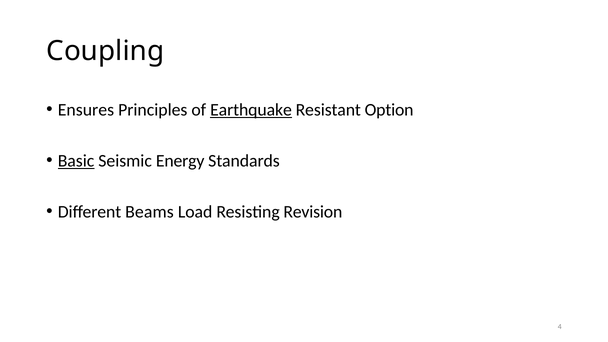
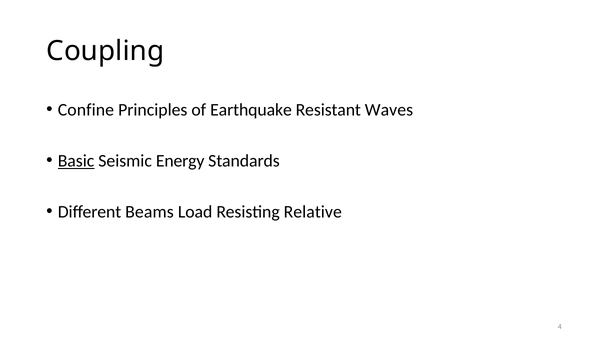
Ensures: Ensures -> Confine (86, 110)
Earthquake underline: present -> none (251, 110)
Option: Option -> Waves (389, 110)
Revision: Revision -> Relative (313, 212)
